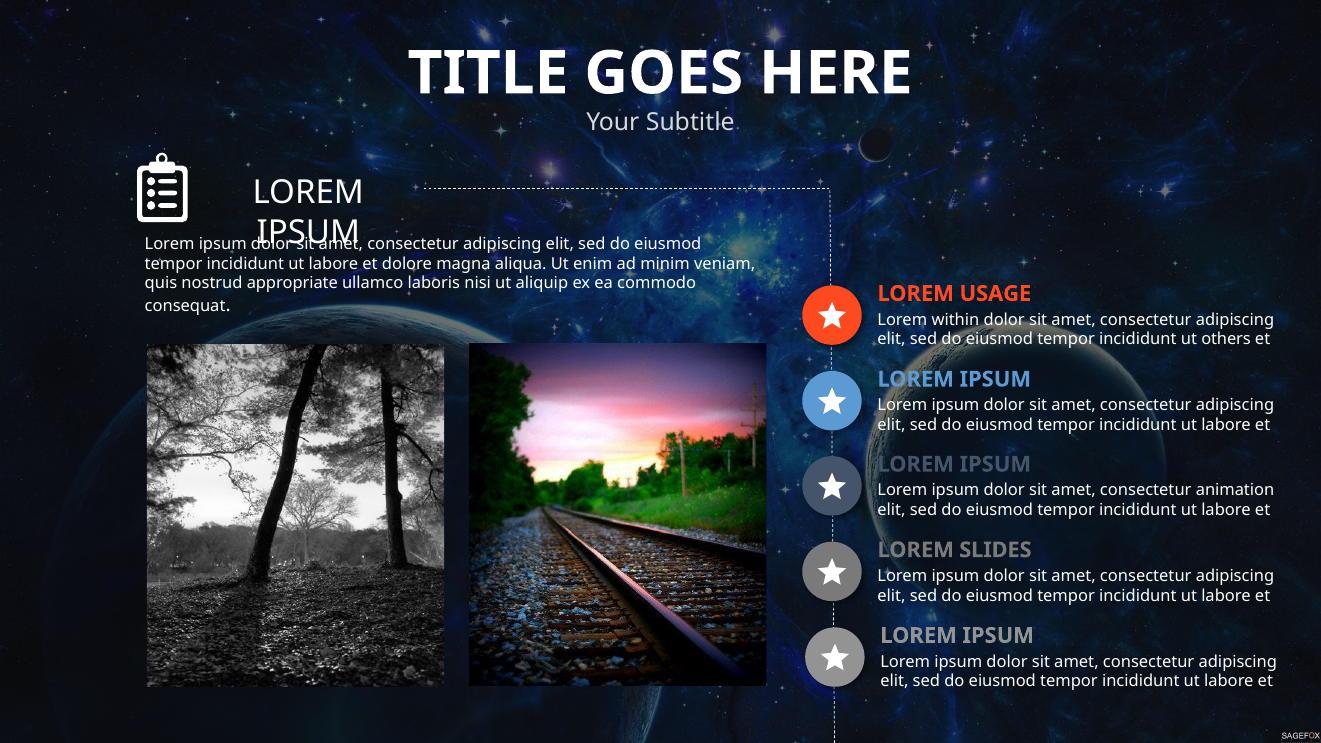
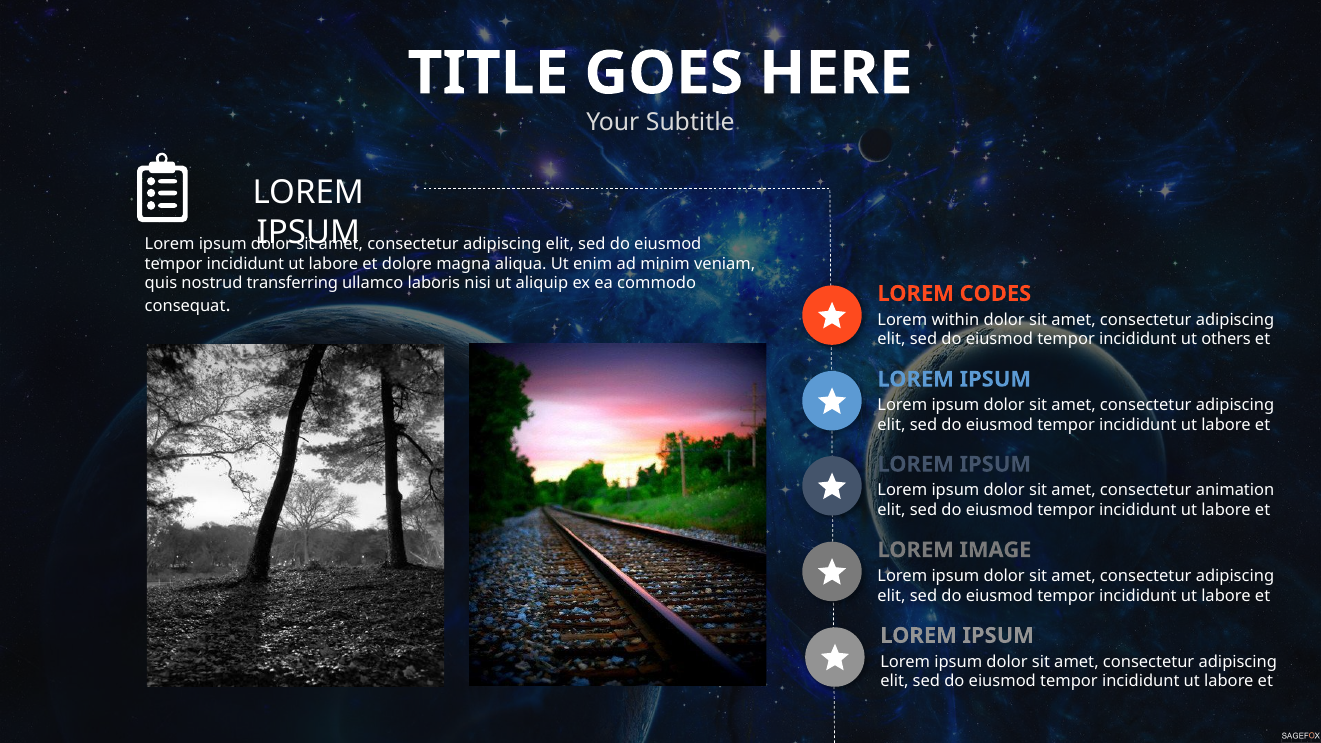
appropriate: appropriate -> transferring (292, 283)
USAGE: USAGE -> CODES (995, 294)
SLIDES: SLIDES -> IMAGE (995, 550)
